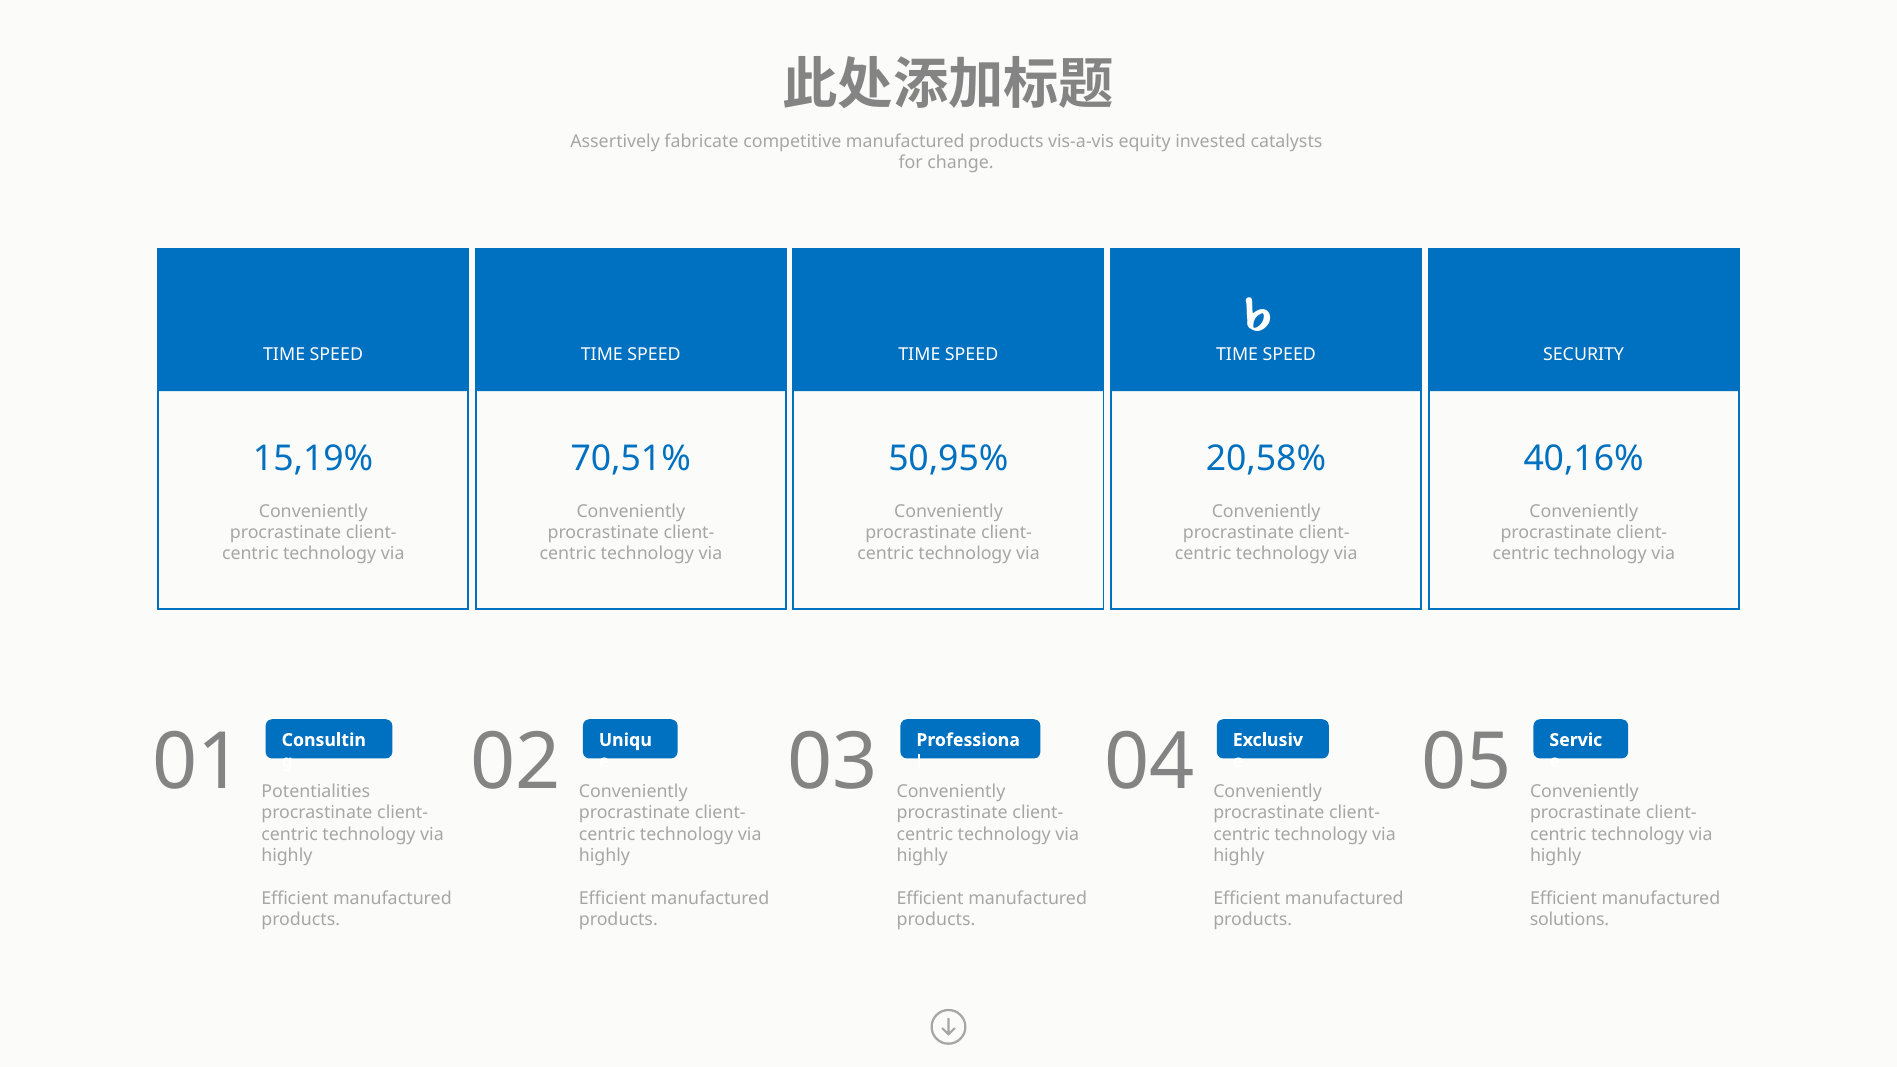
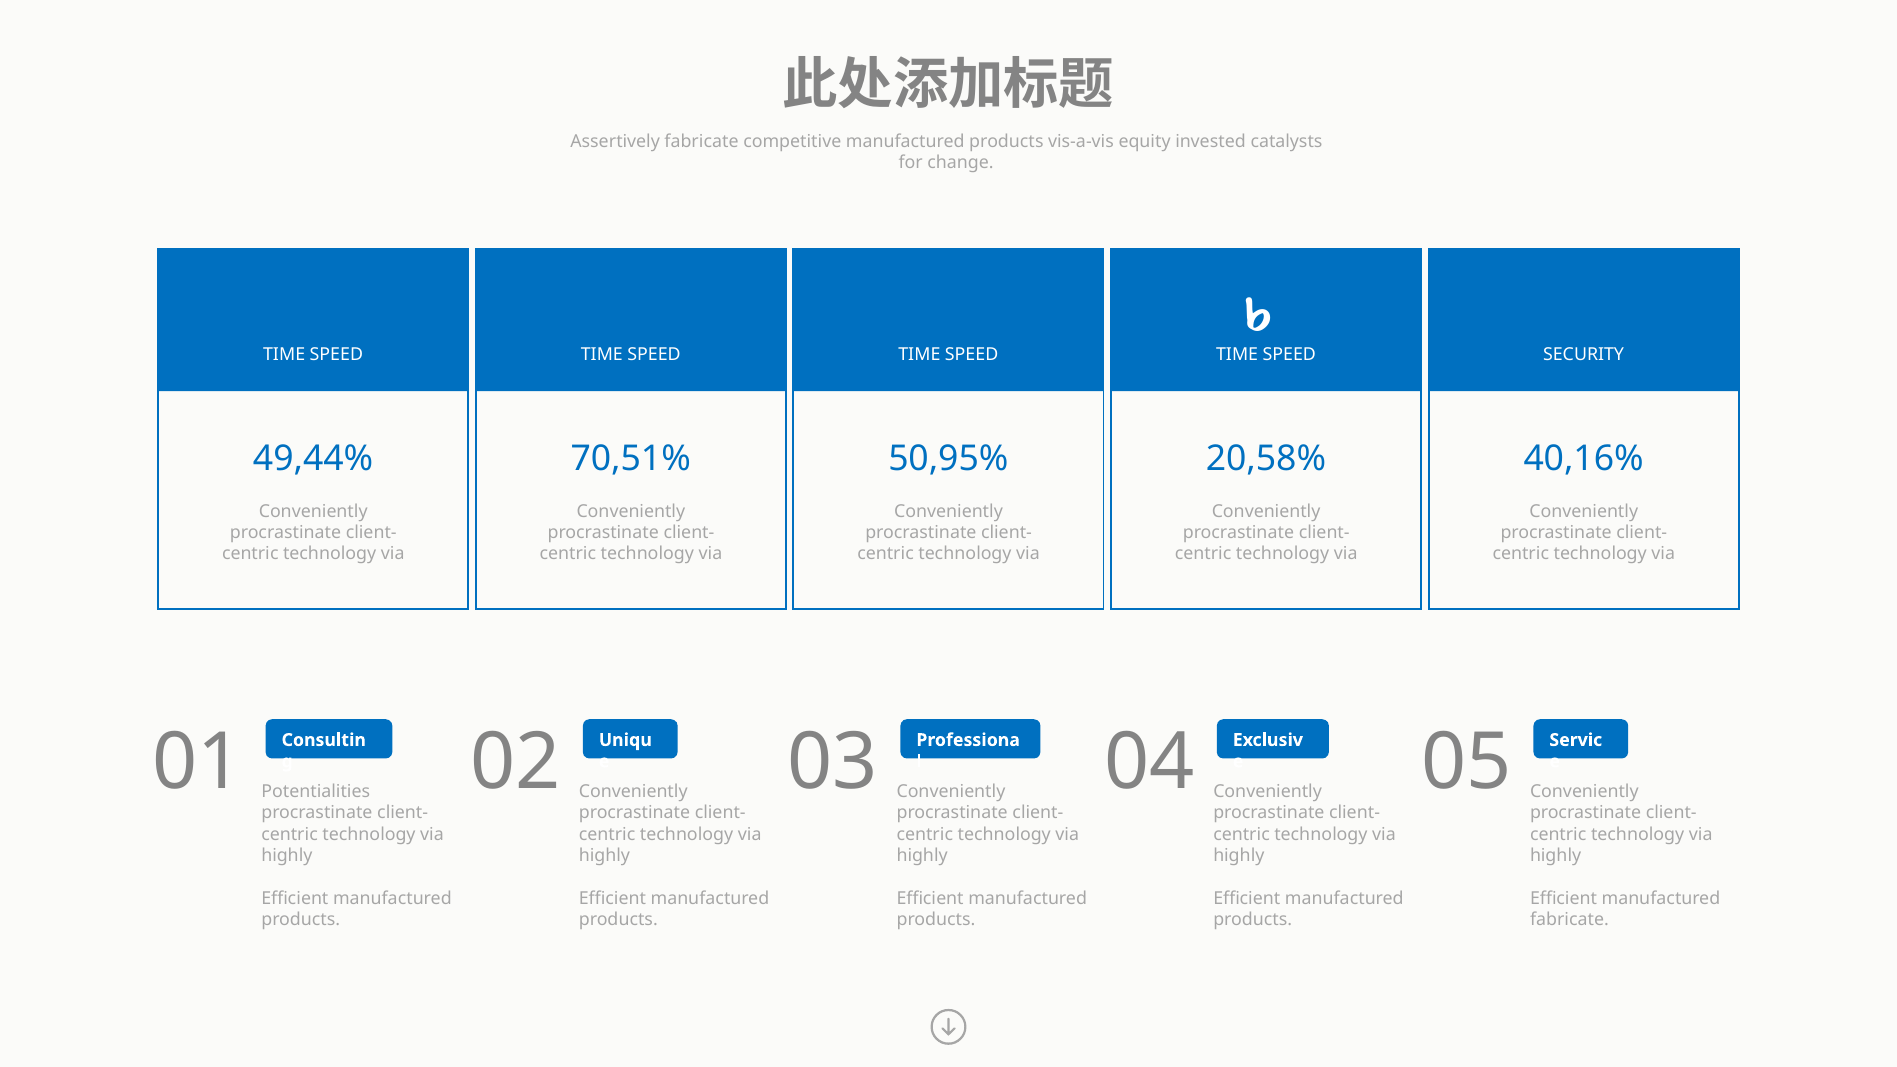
15,19%: 15,19% -> 49,44% (313, 459)
solutions: solutions -> fabricate (1569, 920)
